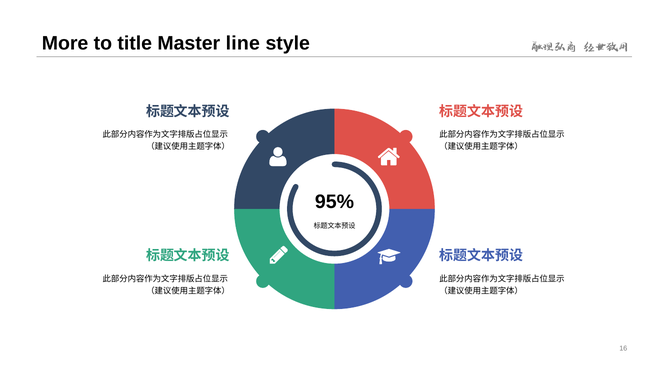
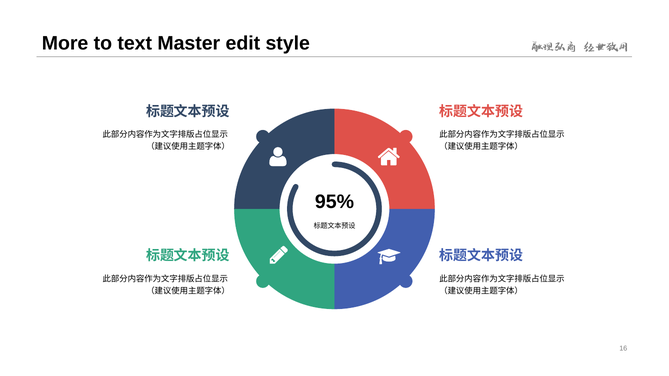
title: title -> text (135, 43)
line: line -> edit (243, 43)
